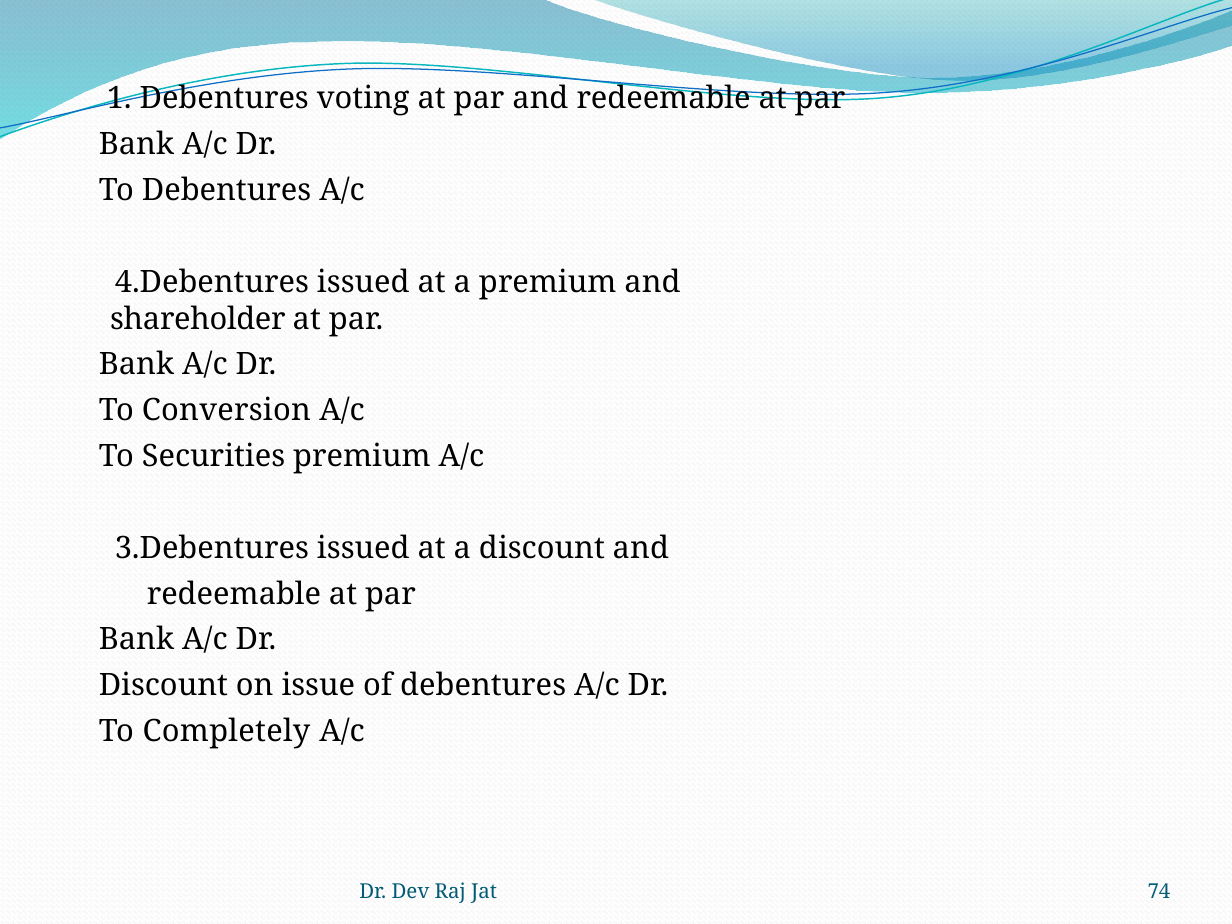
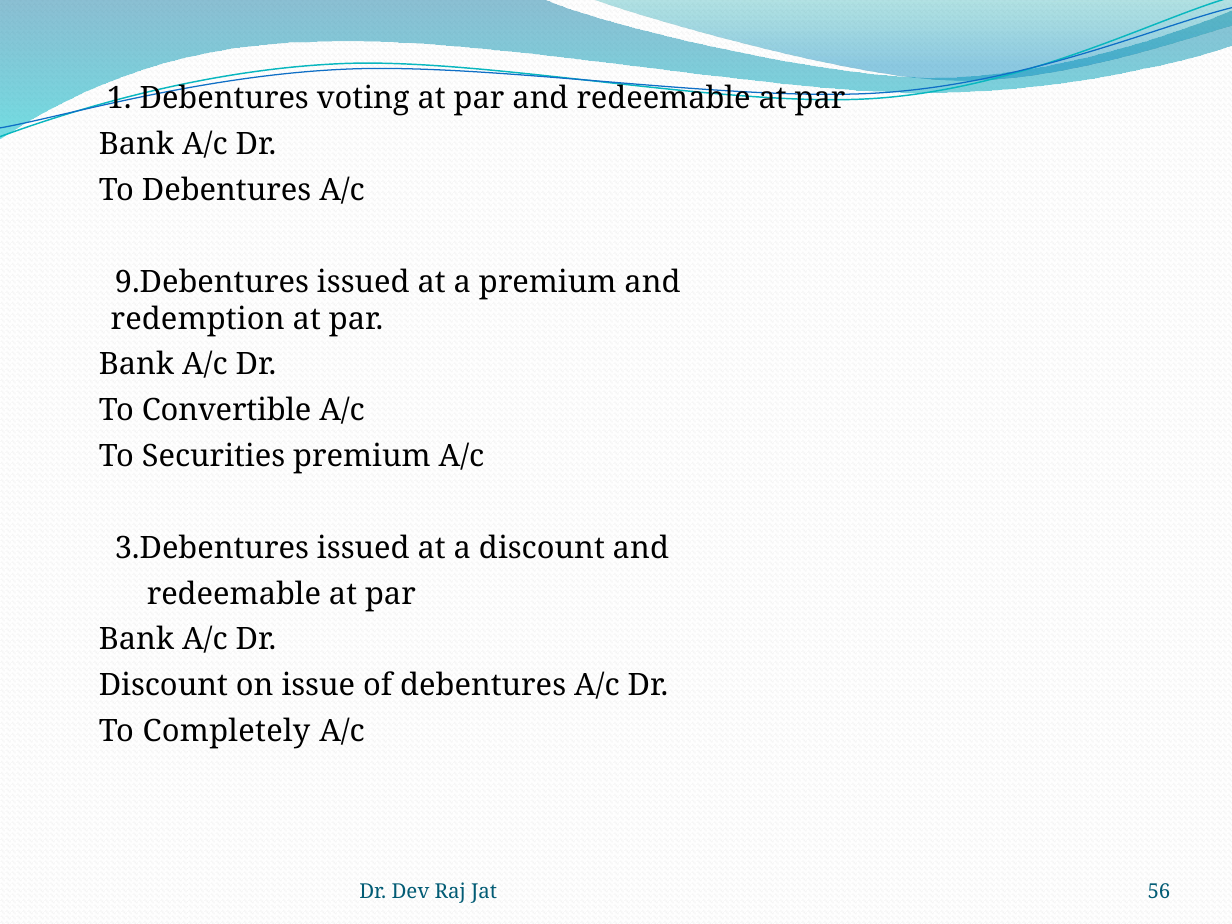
4.Debentures: 4.Debentures -> 9.Debentures (212, 282)
shareholder: shareholder -> redemption (198, 319)
Conversion: Conversion -> Convertible (227, 411)
74: 74 -> 56 (1159, 891)
